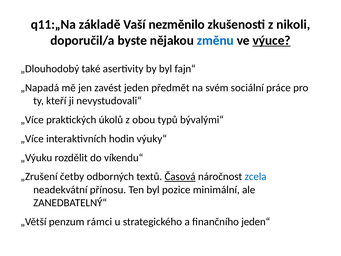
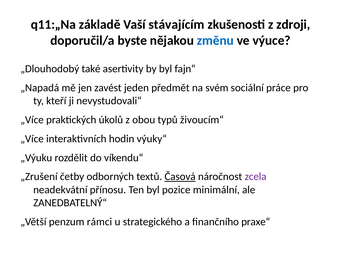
nezměnilo: nezměnilo -> stávajícím (177, 25)
nikoli: nikoli -> zdroji (293, 25)
výuce underline: present -> none (272, 40)
bývalými“: bývalými“ -> živoucím“ (202, 120)
zcela colour: blue -> purple (256, 176)
jeden“: jeden“ -> praxe“ (256, 222)
